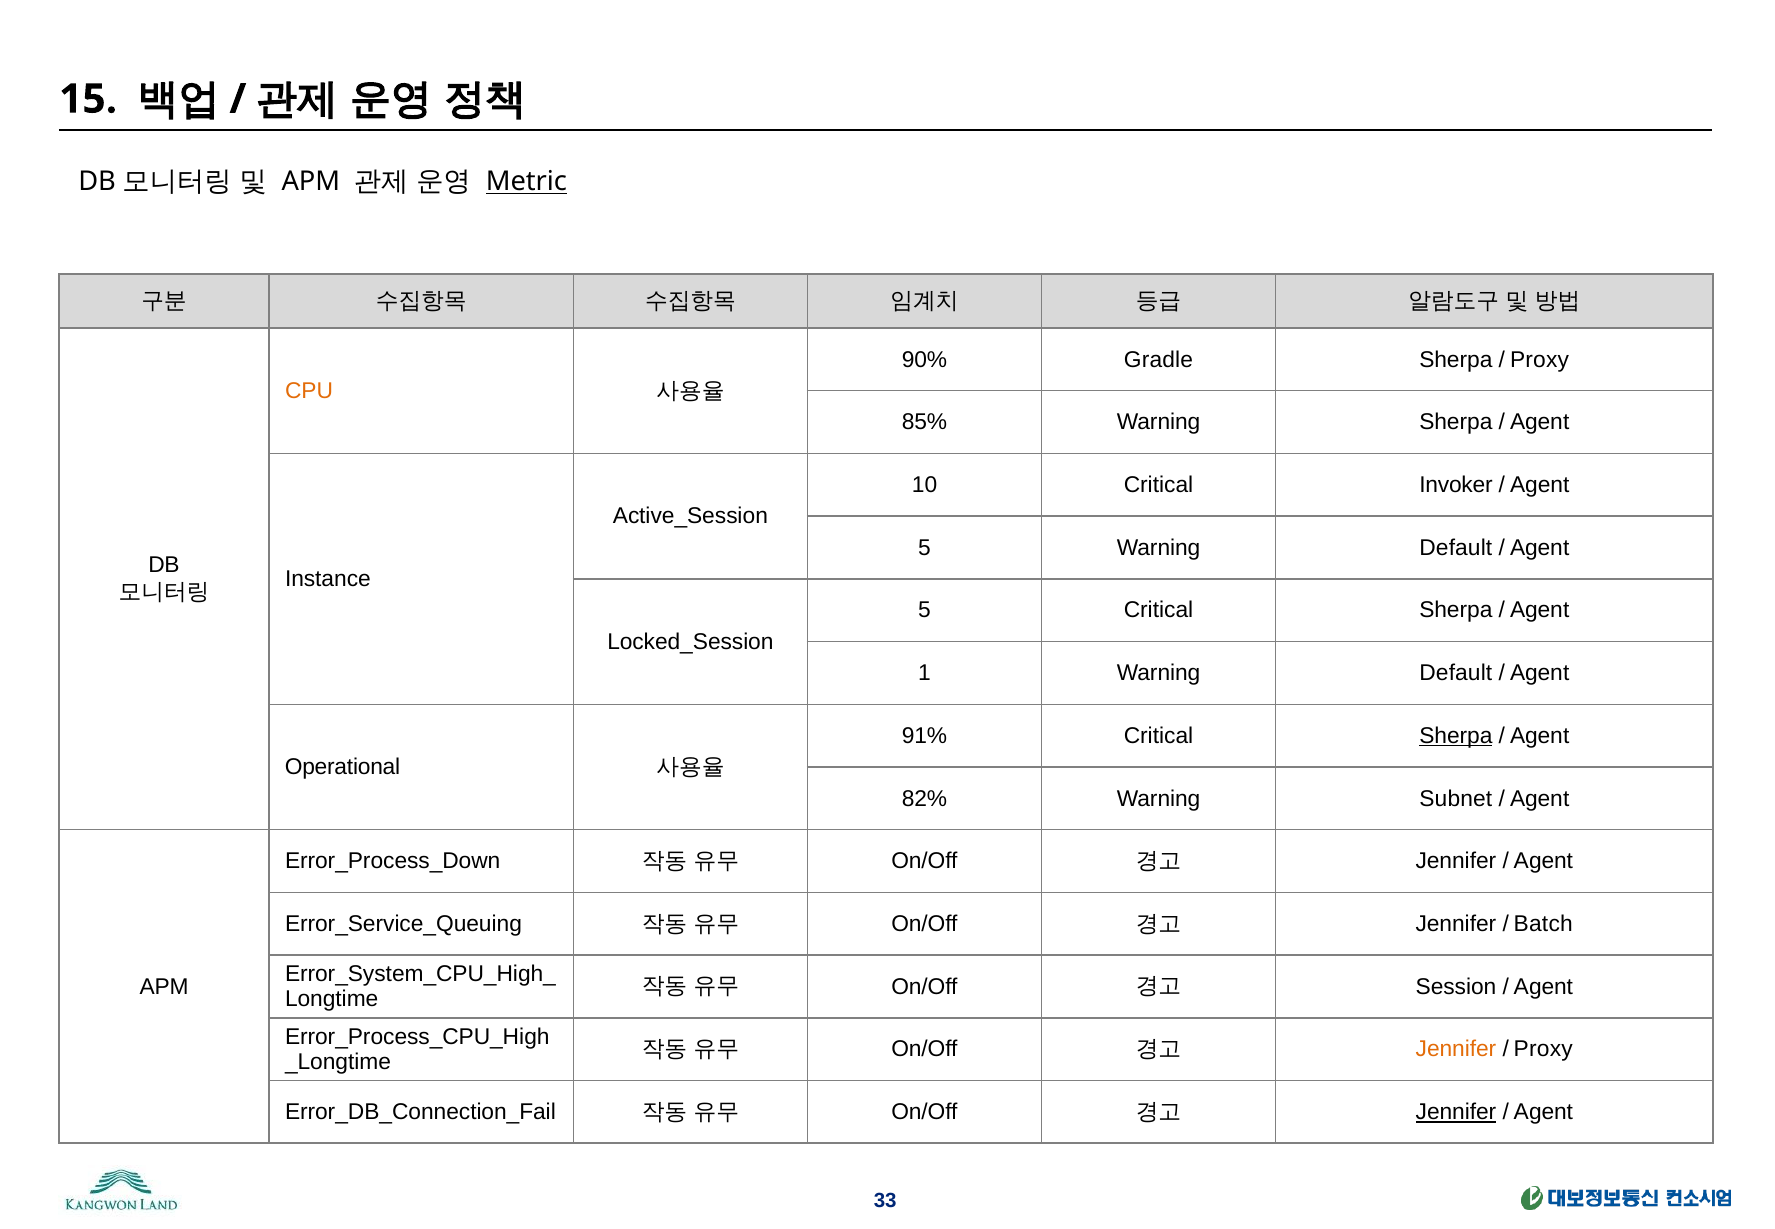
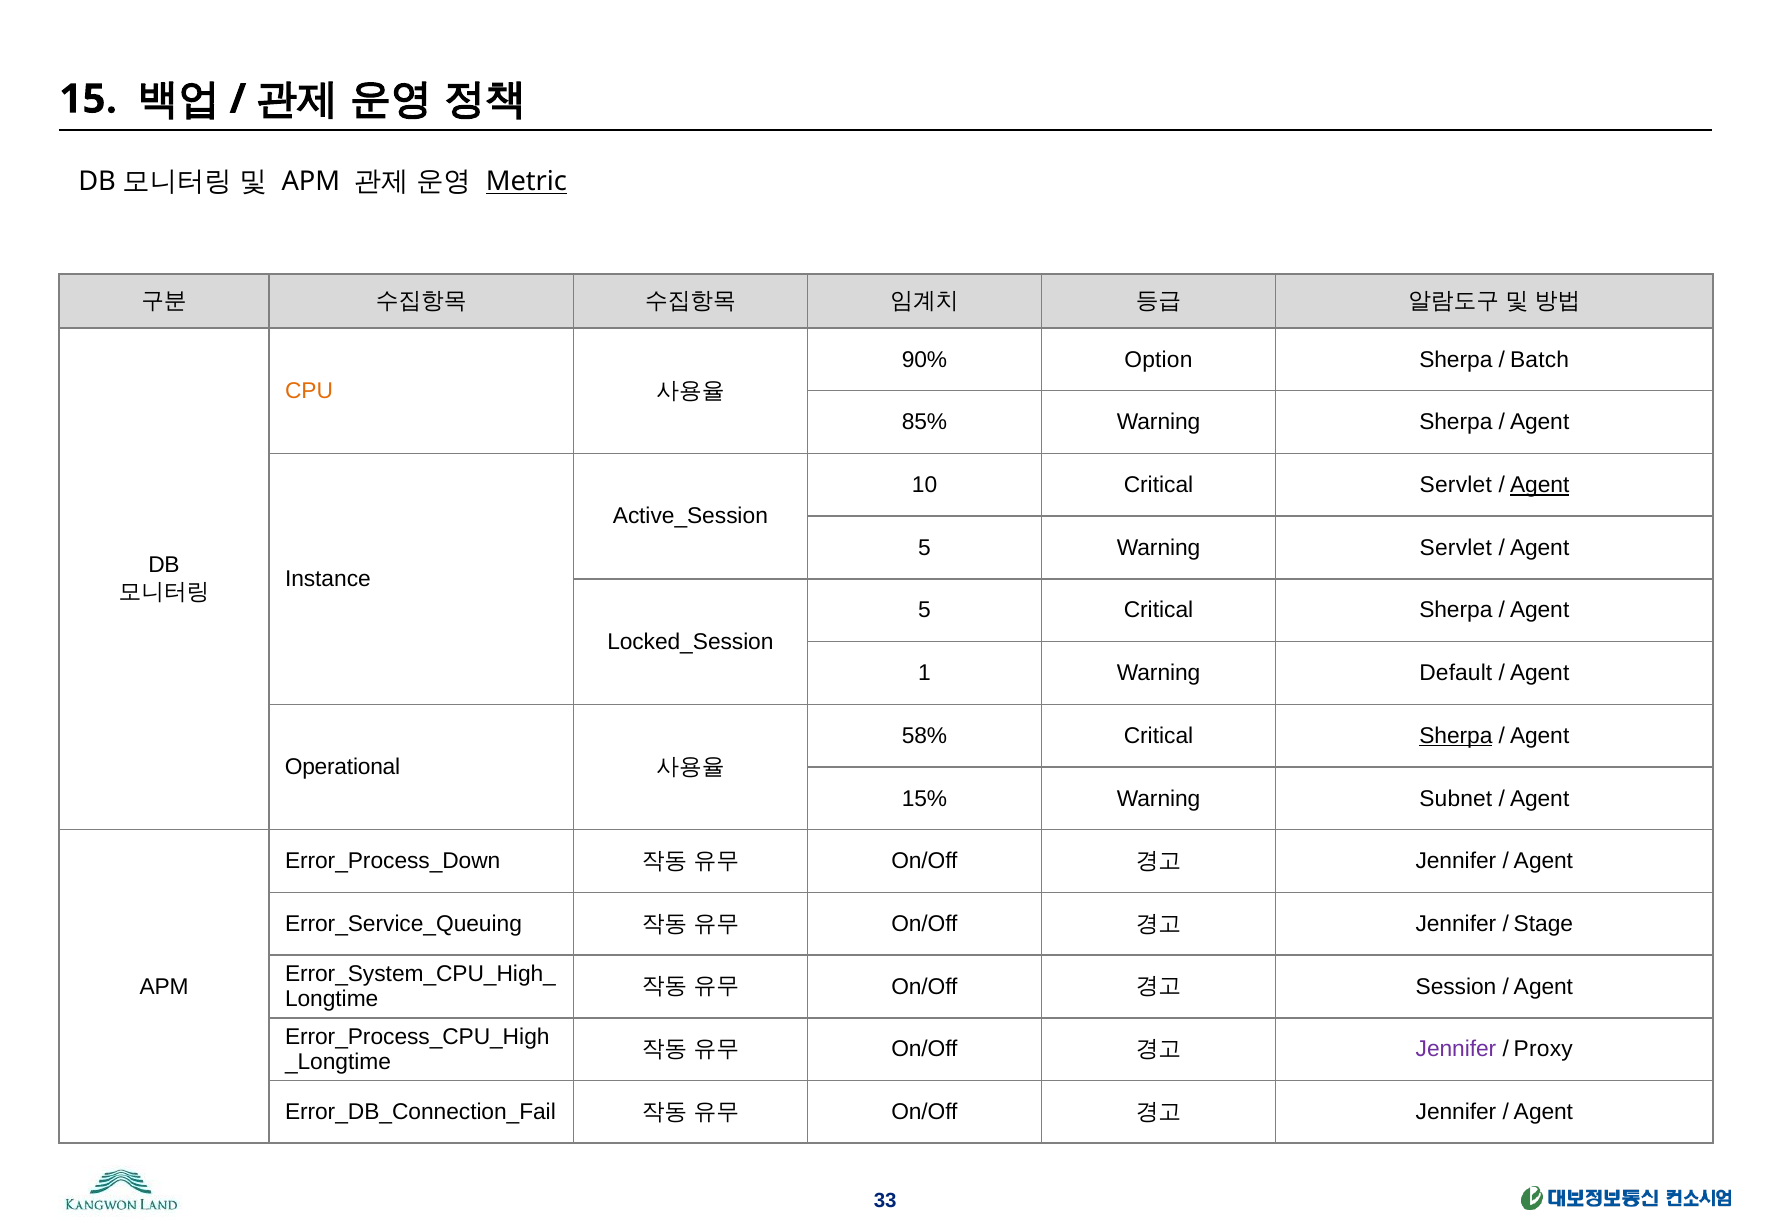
Gradle: Gradle -> Option (1158, 360)
Proxy: Proxy -> Batch (1540, 360)
Critical Invoker: Invoker -> Servlet (1456, 485)
Agent underline: none -> present (1540, 485)
5 Warning Default: Default -> Servlet (1456, 548)
91%: 91% -> 58% (924, 736)
82%: 82% -> 15% (924, 798)
Batch: Batch -> Stage (1543, 924)
Jennifer colour: orange -> purple (1456, 1049)
Jennifer underline: present -> none (1456, 1112)
